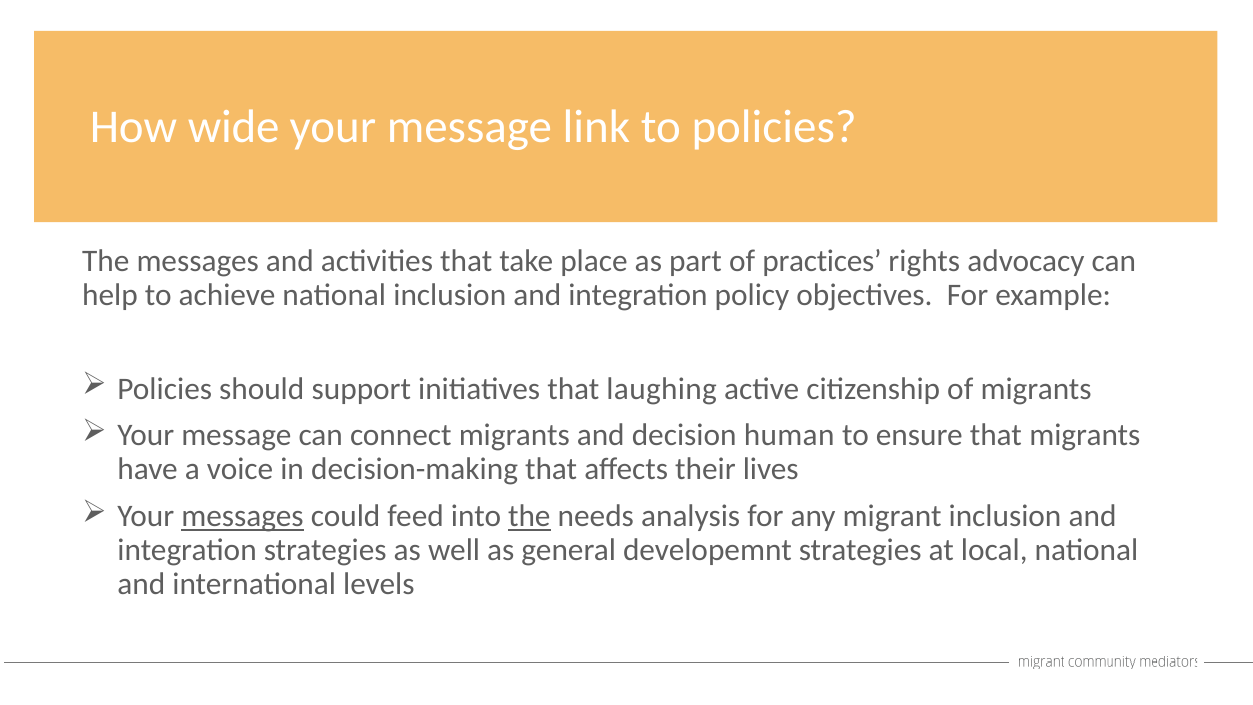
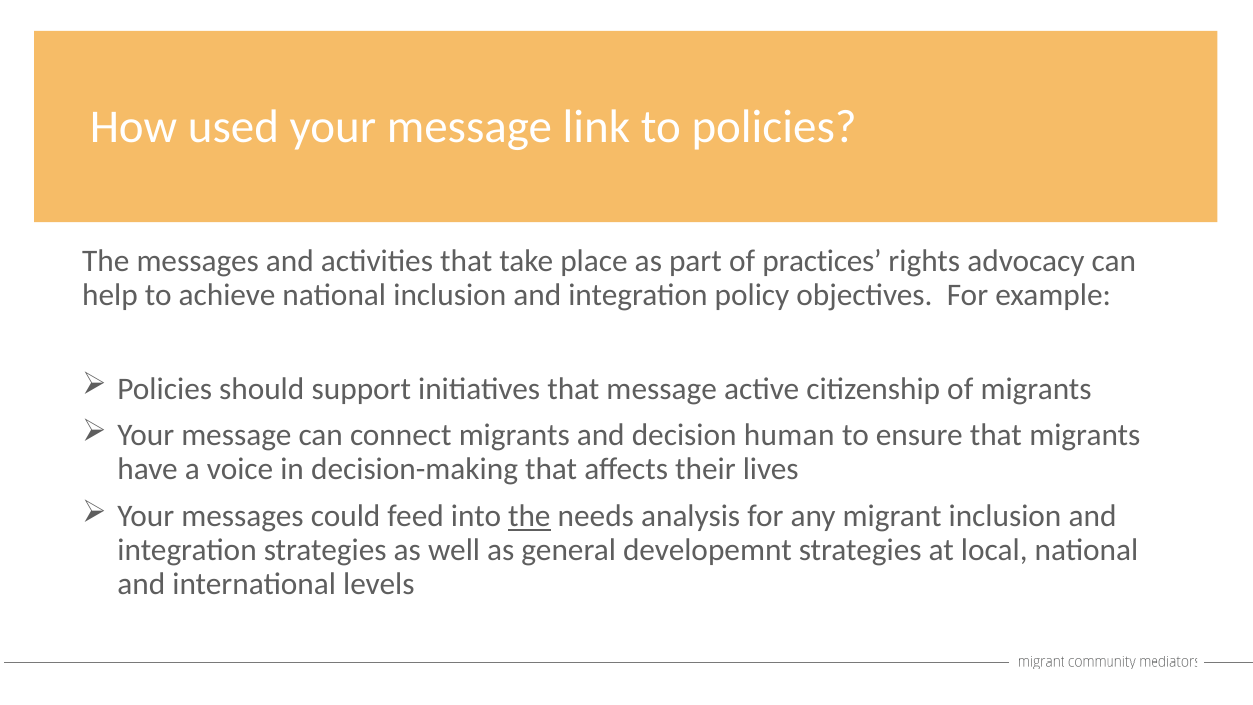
wide: wide -> used (233, 127)
that laughing: laughing -> message (662, 389)
messages underline: present -> none (243, 516)
